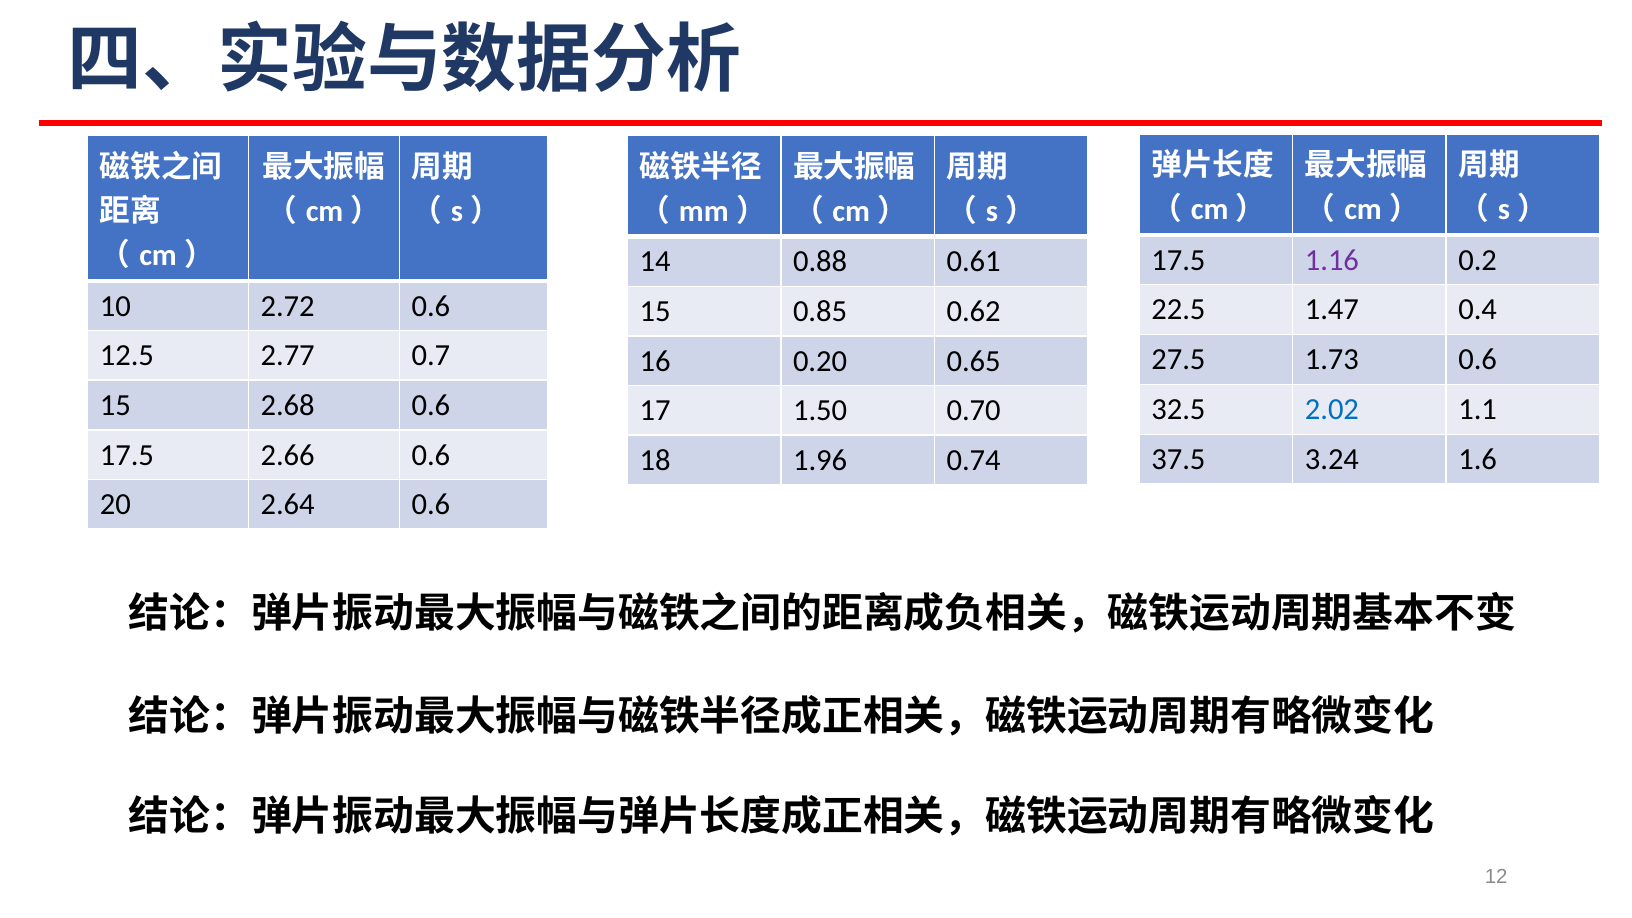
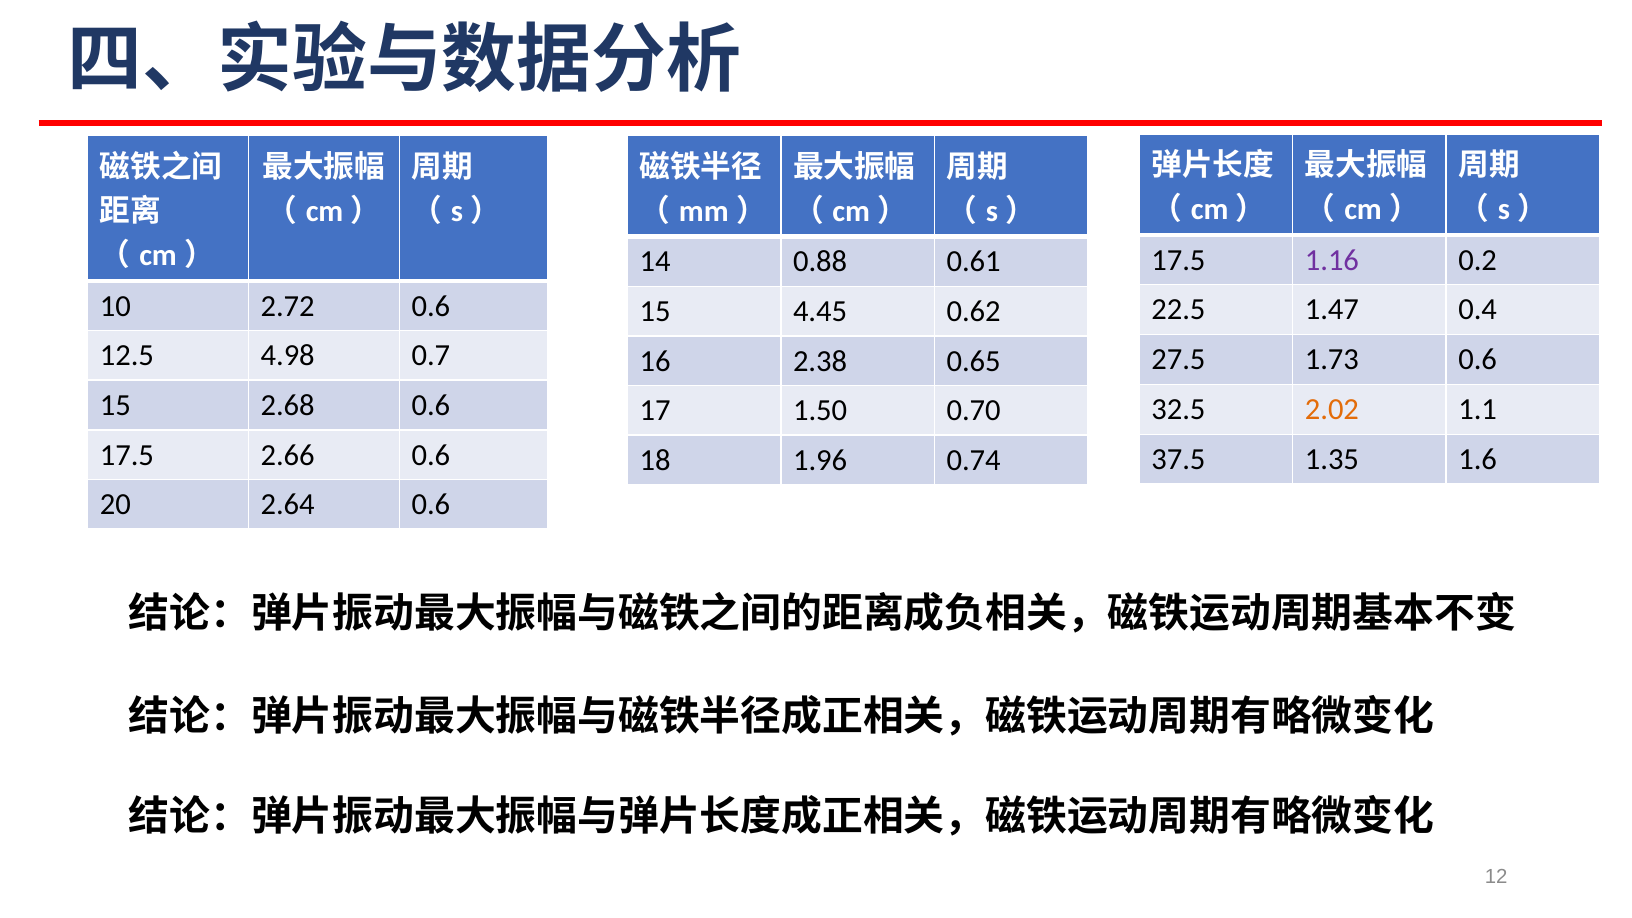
0.85: 0.85 -> 4.45 (820, 311)
2.77: 2.77 -> 4.98 (288, 356)
0.20: 0.20 -> 2.38 (820, 361)
2.02 colour: blue -> orange (1332, 410)
3.24: 3.24 -> 1.35 (1332, 459)
